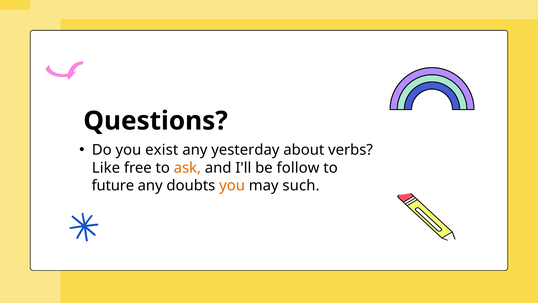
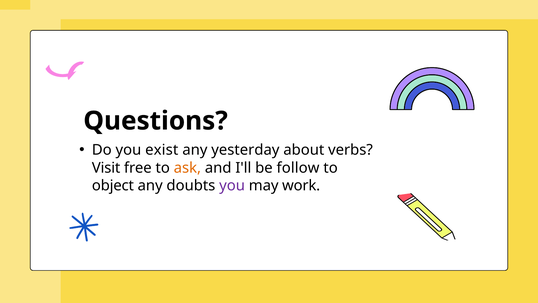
Like: Like -> Visit (106, 168)
future: future -> object (113, 185)
you colour: orange -> purple (232, 185)
such: such -> work (301, 185)
